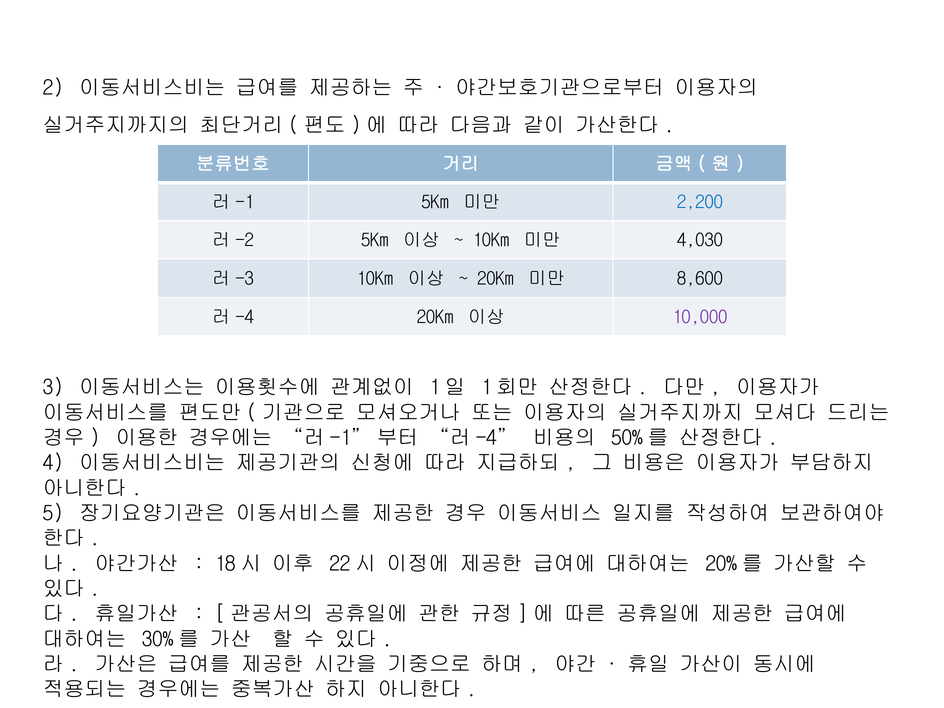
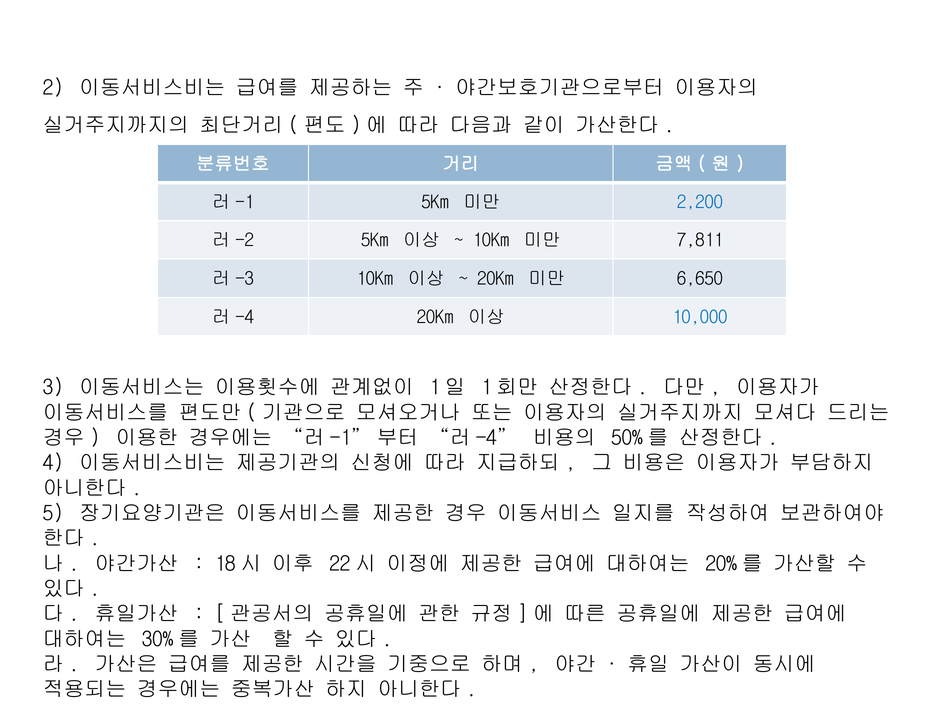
4,030: 4,030 -> 7,811 (700, 240)
8,600: 8,600 -> 6,650 (700, 279)
10,000 colour: purple -> blue (700, 317)
